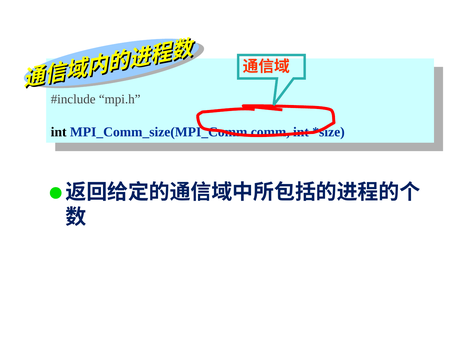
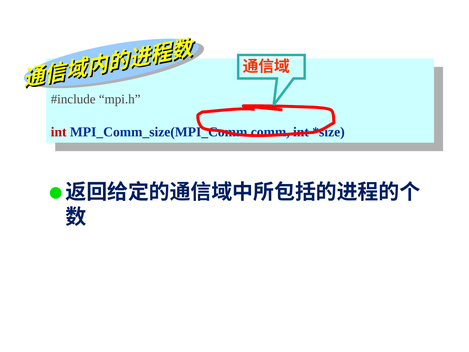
int colour: black -> red (59, 132)
